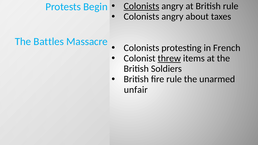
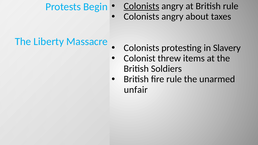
Battles: Battles -> Liberty (49, 42)
French: French -> Slavery (227, 48)
threw underline: present -> none (169, 58)
